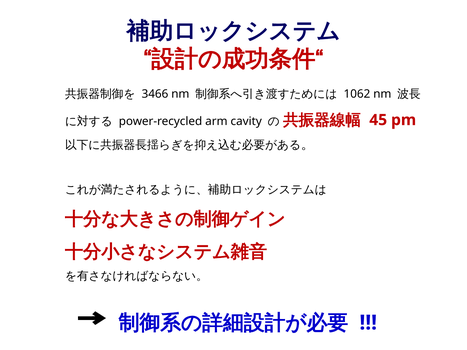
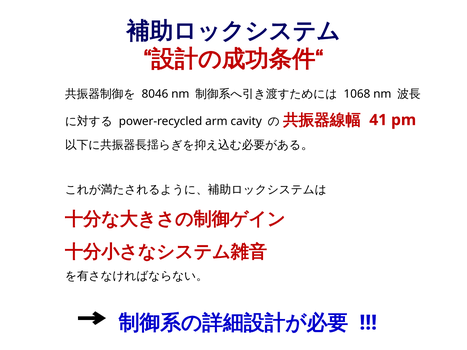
3466: 3466 -> 8046 (155, 94)
1062: 1062 -> 1068 (357, 94)
45: 45 -> 41 (378, 120)
